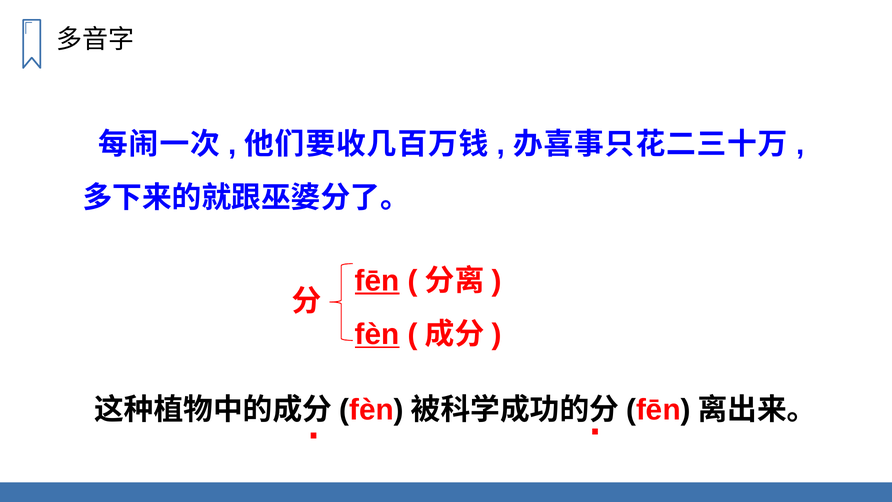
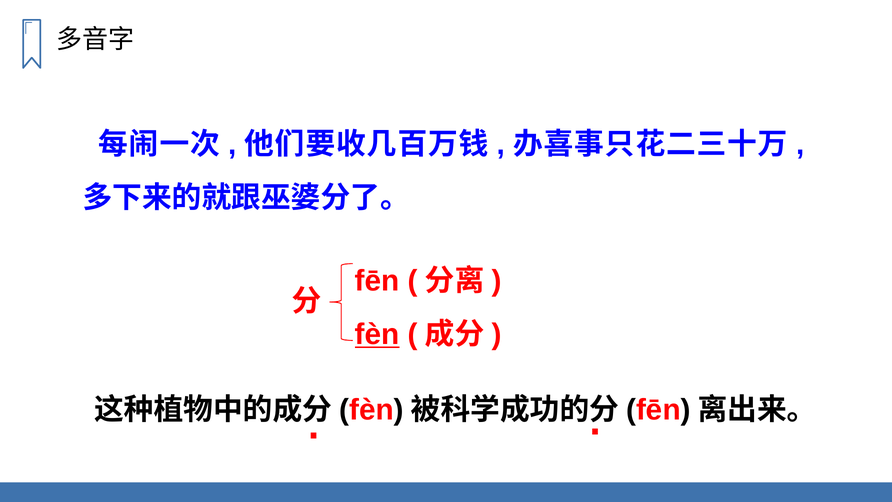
fēn underline: present -> none (377, 281)
